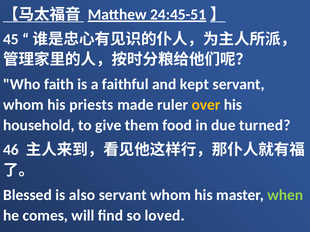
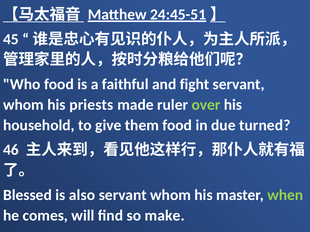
Who faith: faith -> food (59, 85)
kept: kept -> fight (195, 85)
over colour: yellow -> light green (206, 105)
loved: loved -> make (165, 216)
